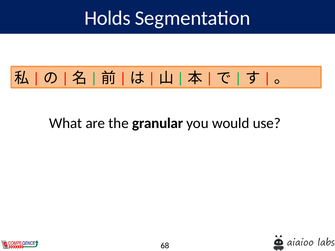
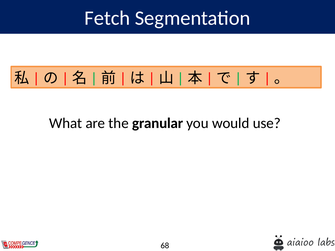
Holds: Holds -> Fetch (107, 18)
